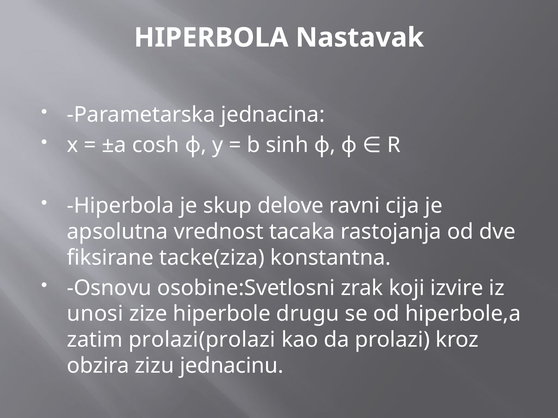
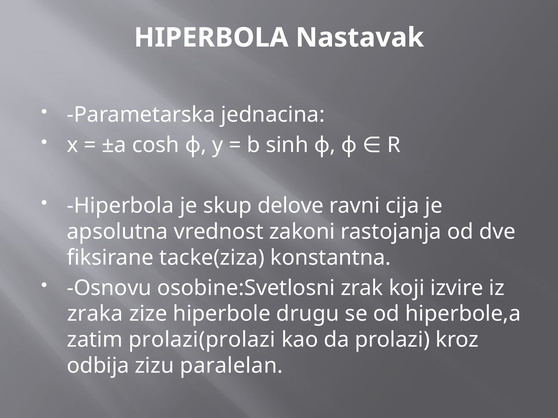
tacaka: tacaka -> zakoni (302, 232)
unosi: unosi -> zraka (95, 314)
obzira: obzira -> odbija (98, 366)
jednacinu: jednacinu -> paralelan (231, 366)
